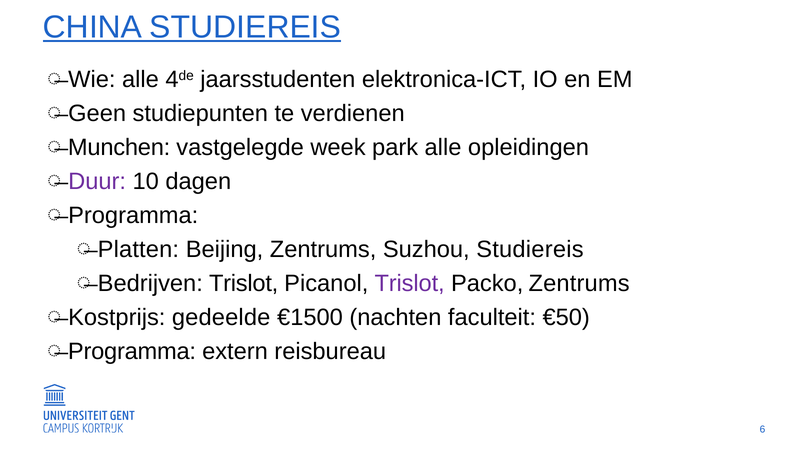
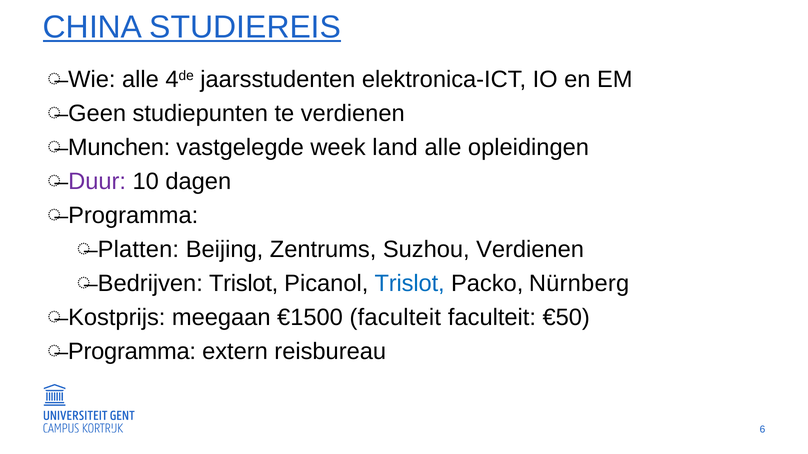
park: park -> land (395, 147)
Suzhou Studiereis: Studiereis -> Verdienen (530, 250)
Trislot colour: purple -> blue (410, 284)
Packo Zentrums: Zentrums -> Nürnberg (579, 284)
gedeelde: gedeelde -> meegaan (221, 318)
€1500 nachten: nachten -> faculteit (395, 318)
